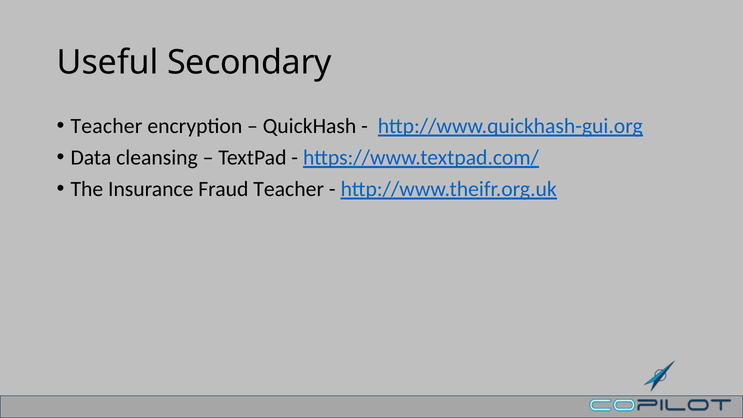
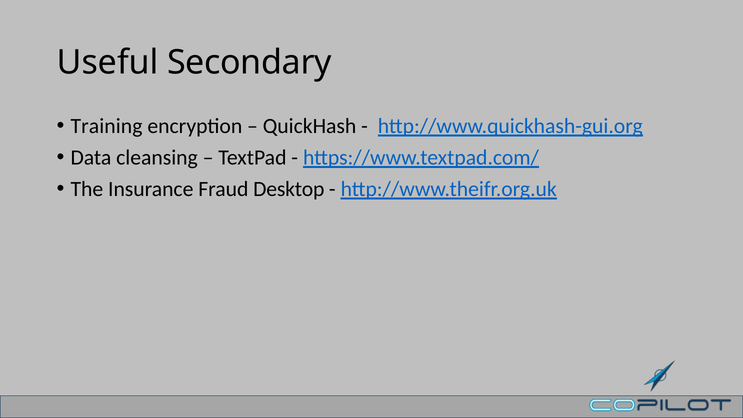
Teacher: Teacher -> Training (107, 126)
Fraud Teacher: Teacher -> Desktop (289, 189)
